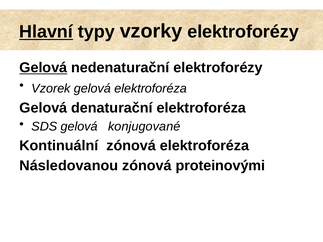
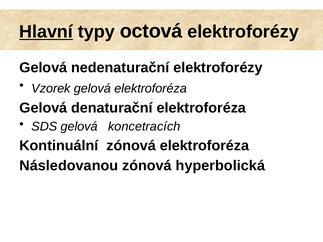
vzorky: vzorky -> octová (151, 31)
Gelová underline: present -> none (43, 68)
konjugované: konjugované -> koncetracích (144, 127)
proteinovými: proteinovými -> hyperbolická (220, 166)
